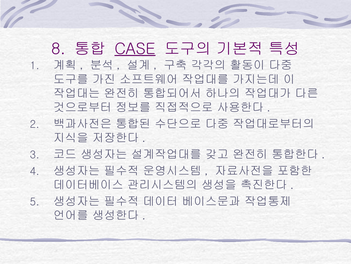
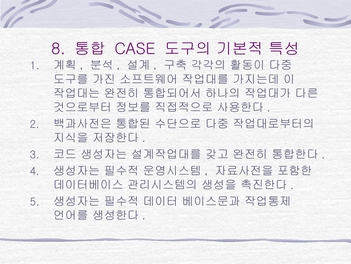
CASE underline: present -> none (135, 49)
